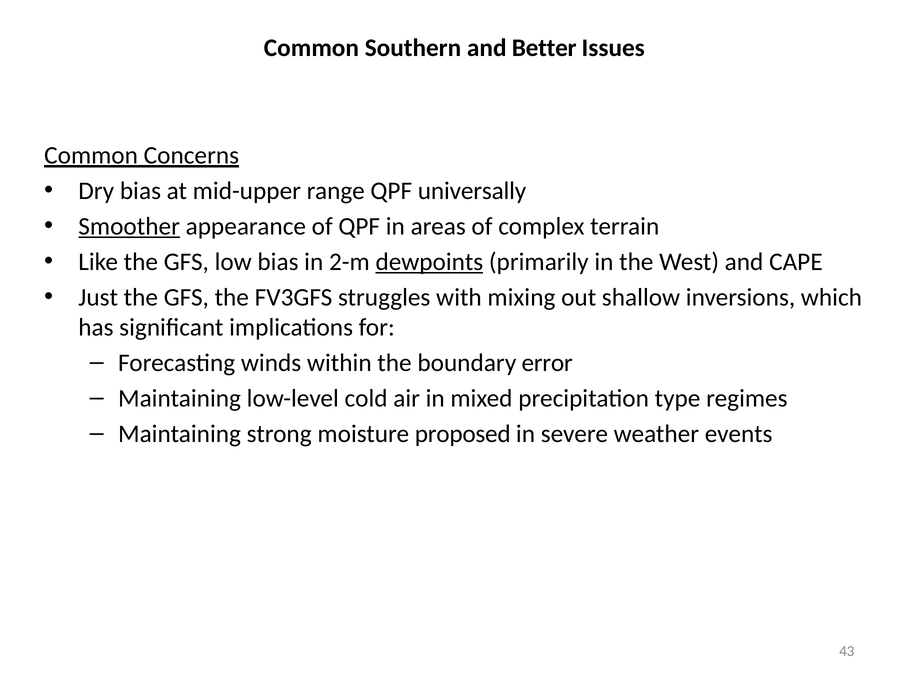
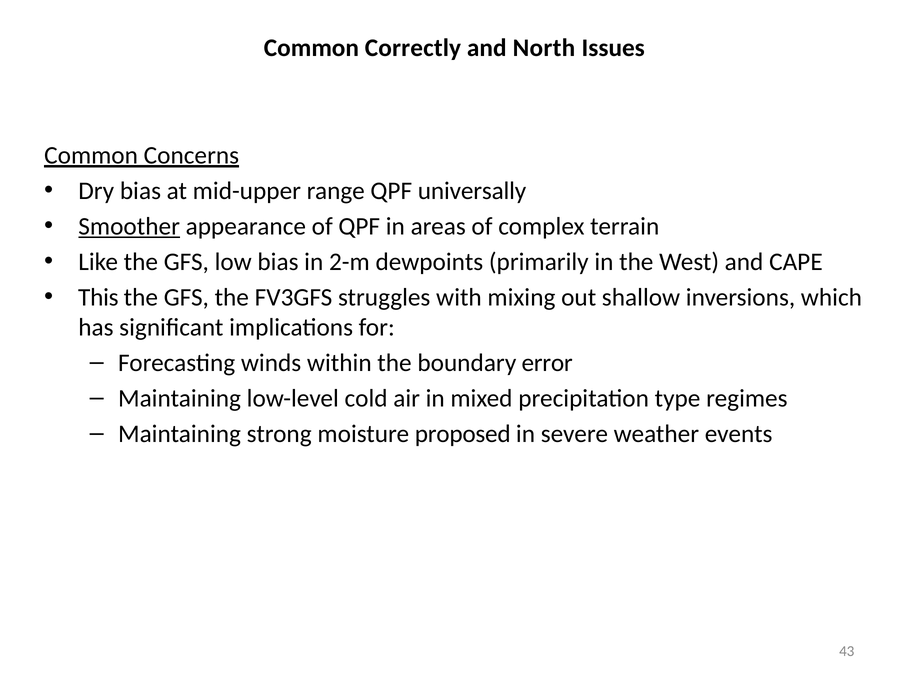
Southern: Southern -> Correctly (413, 48)
Better: Better -> North (544, 48)
dewpoints underline: present -> none (429, 262)
Just: Just -> This (98, 297)
